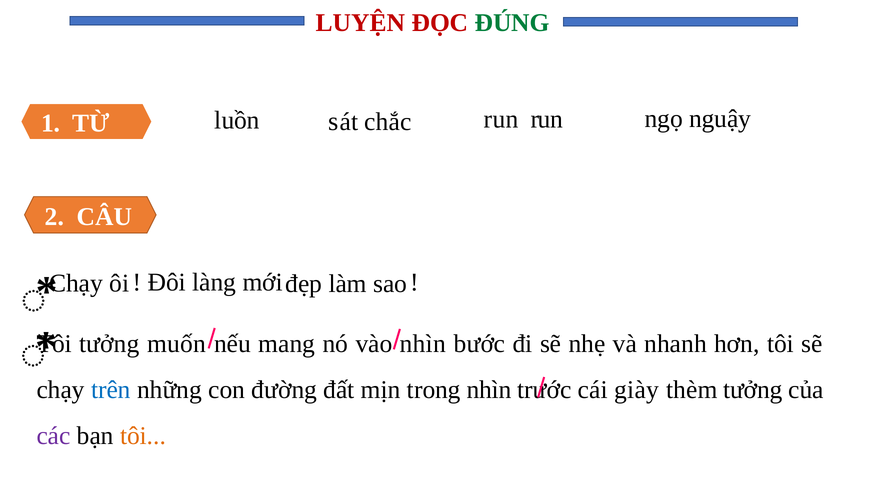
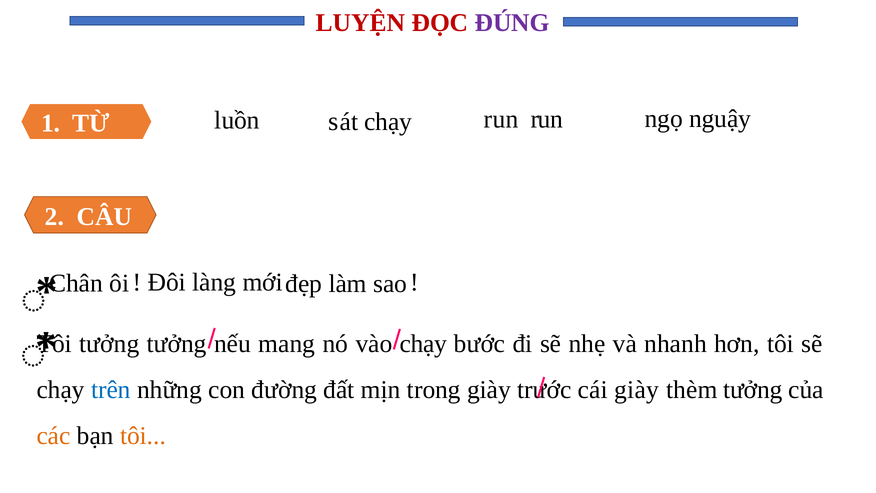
ĐÚNG colour: green -> purple (512, 23)
s chắc: chắc -> chạy (388, 122)
Chạy: Chạy -> Chân (76, 283)
tưởng muốn: muốn -> tưởng (177, 344)
vào nhìn: nhìn -> chạy (423, 344)
trong nhìn: nhìn -> giày (489, 390)
các colour: purple -> orange (54, 436)
